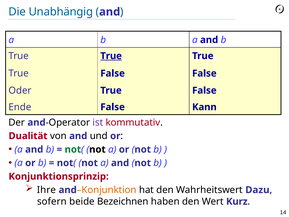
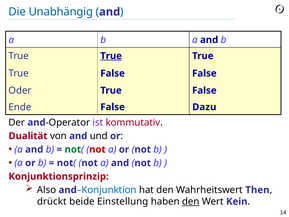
Kann: Kann -> Dazu (204, 107)
not colour: black -> red (97, 149)
Ihre: Ihre -> Also (46, 190)
Konjunktion colour: orange -> blue (107, 190)
Dazu: Dazu -> Then (257, 190)
sofern: sofern -> drückt (52, 201)
Bezeichnen: Bezeichnen -> Einstellung (123, 201)
den underline: none -> present (191, 201)
Kurz: Kurz -> Kein (237, 201)
